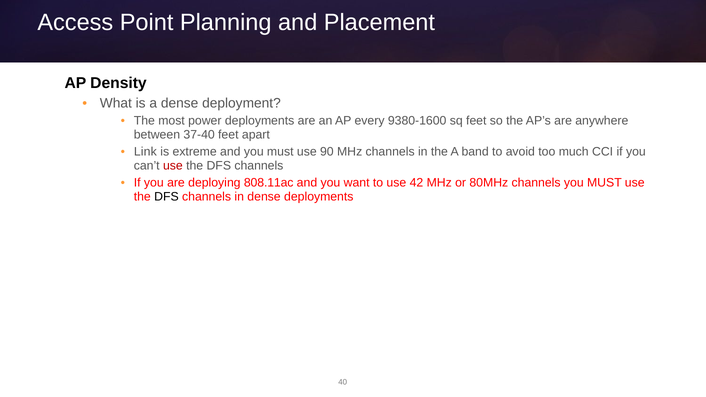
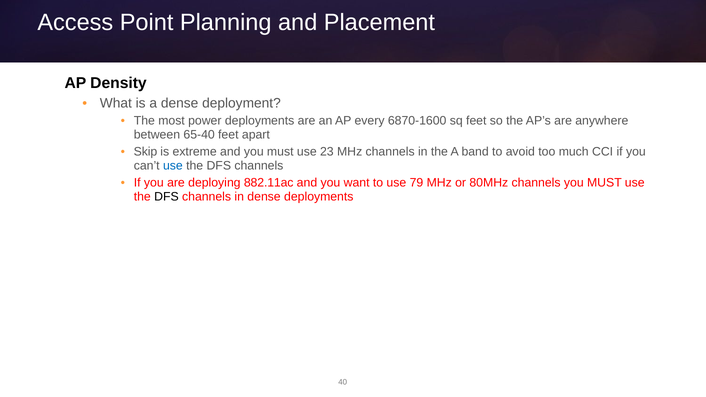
9380-1600: 9380-1600 -> 6870-1600 (417, 121)
37-40: 37-40 -> 65-40 (199, 135)
Link: Link -> Skip (145, 152)
90: 90 -> 23 (327, 152)
use colour: red -> blue (173, 166)
808.11ac: 808.11ac -> 882.11ac (269, 183)
42: 42 -> 79 (416, 183)
